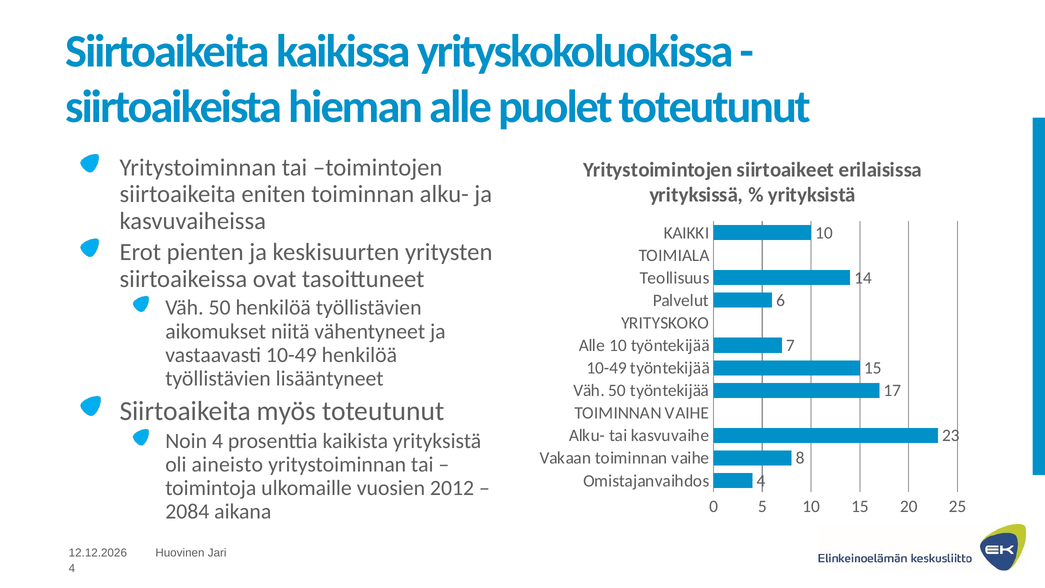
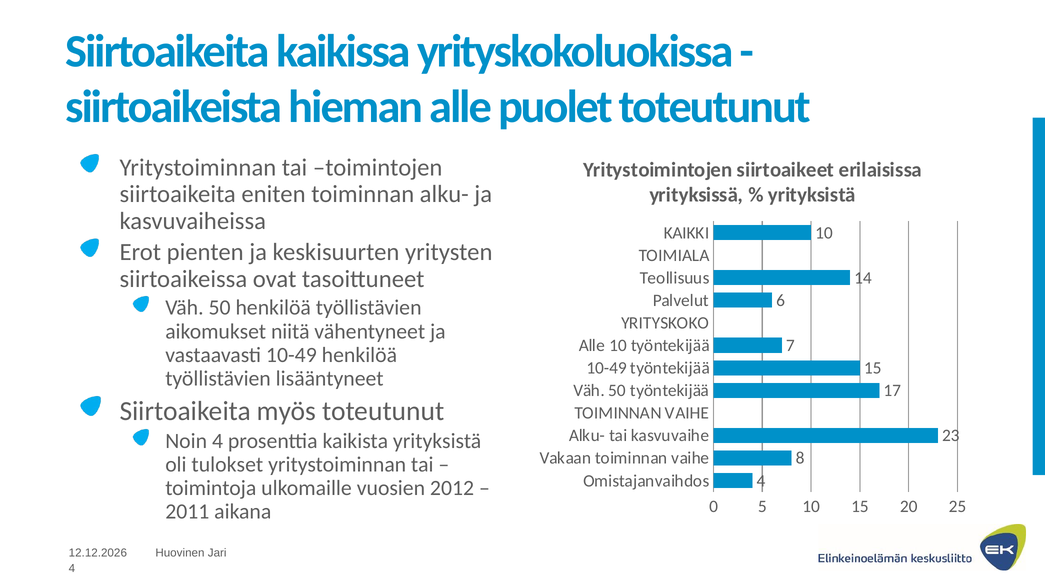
aineisto: aineisto -> tulokset (227, 465)
2084: 2084 -> 2011 (187, 512)
